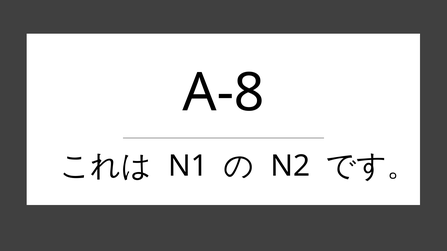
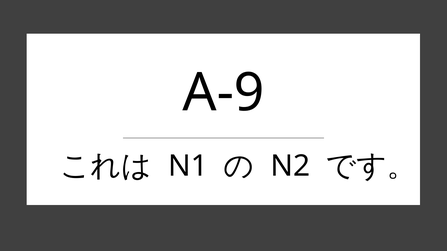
A-8: A-8 -> A-9 (224, 93)
